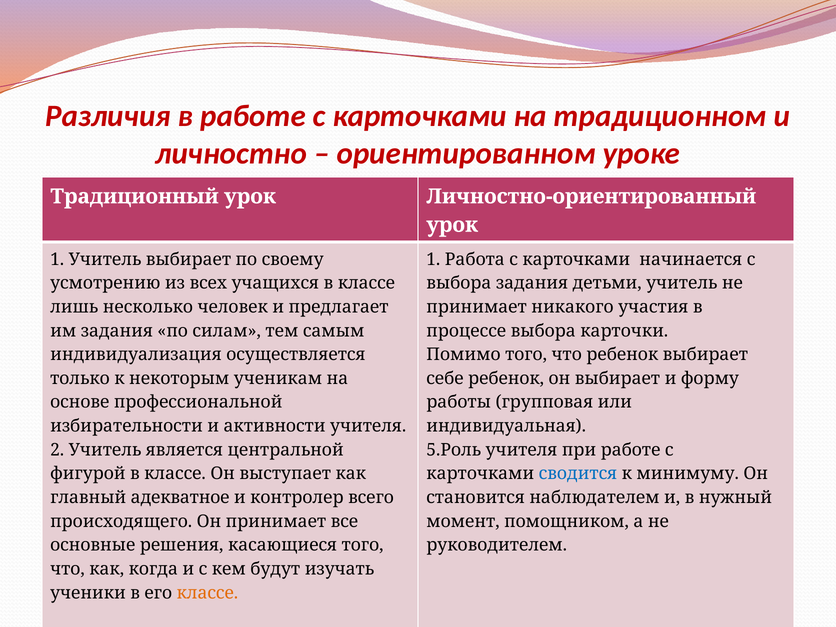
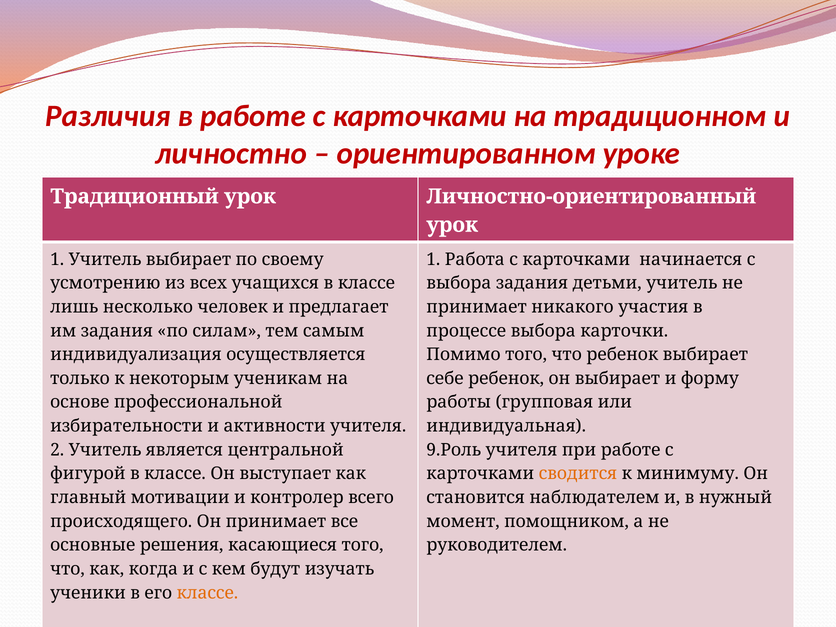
5.Роль: 5.Роль -> 9.Роль (454, 450)
сводится colour: blue -> orange (578, 474)
адекватное: адекватное -> мотивации (180, 498)
